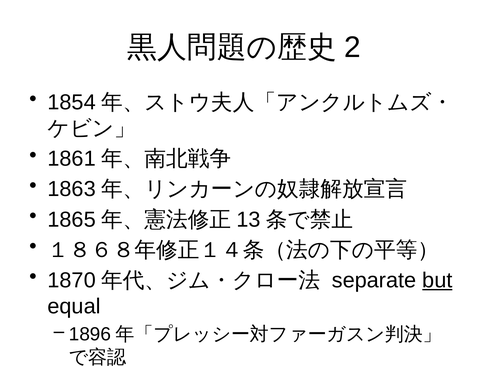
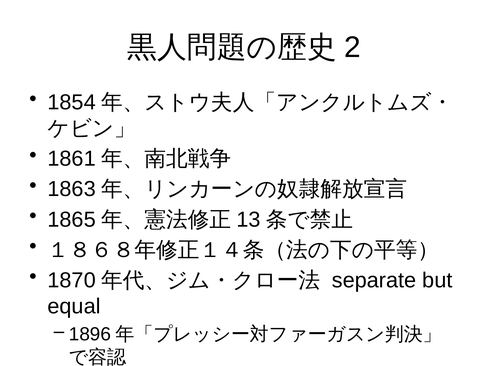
but underline: present -> none (437, 280)
